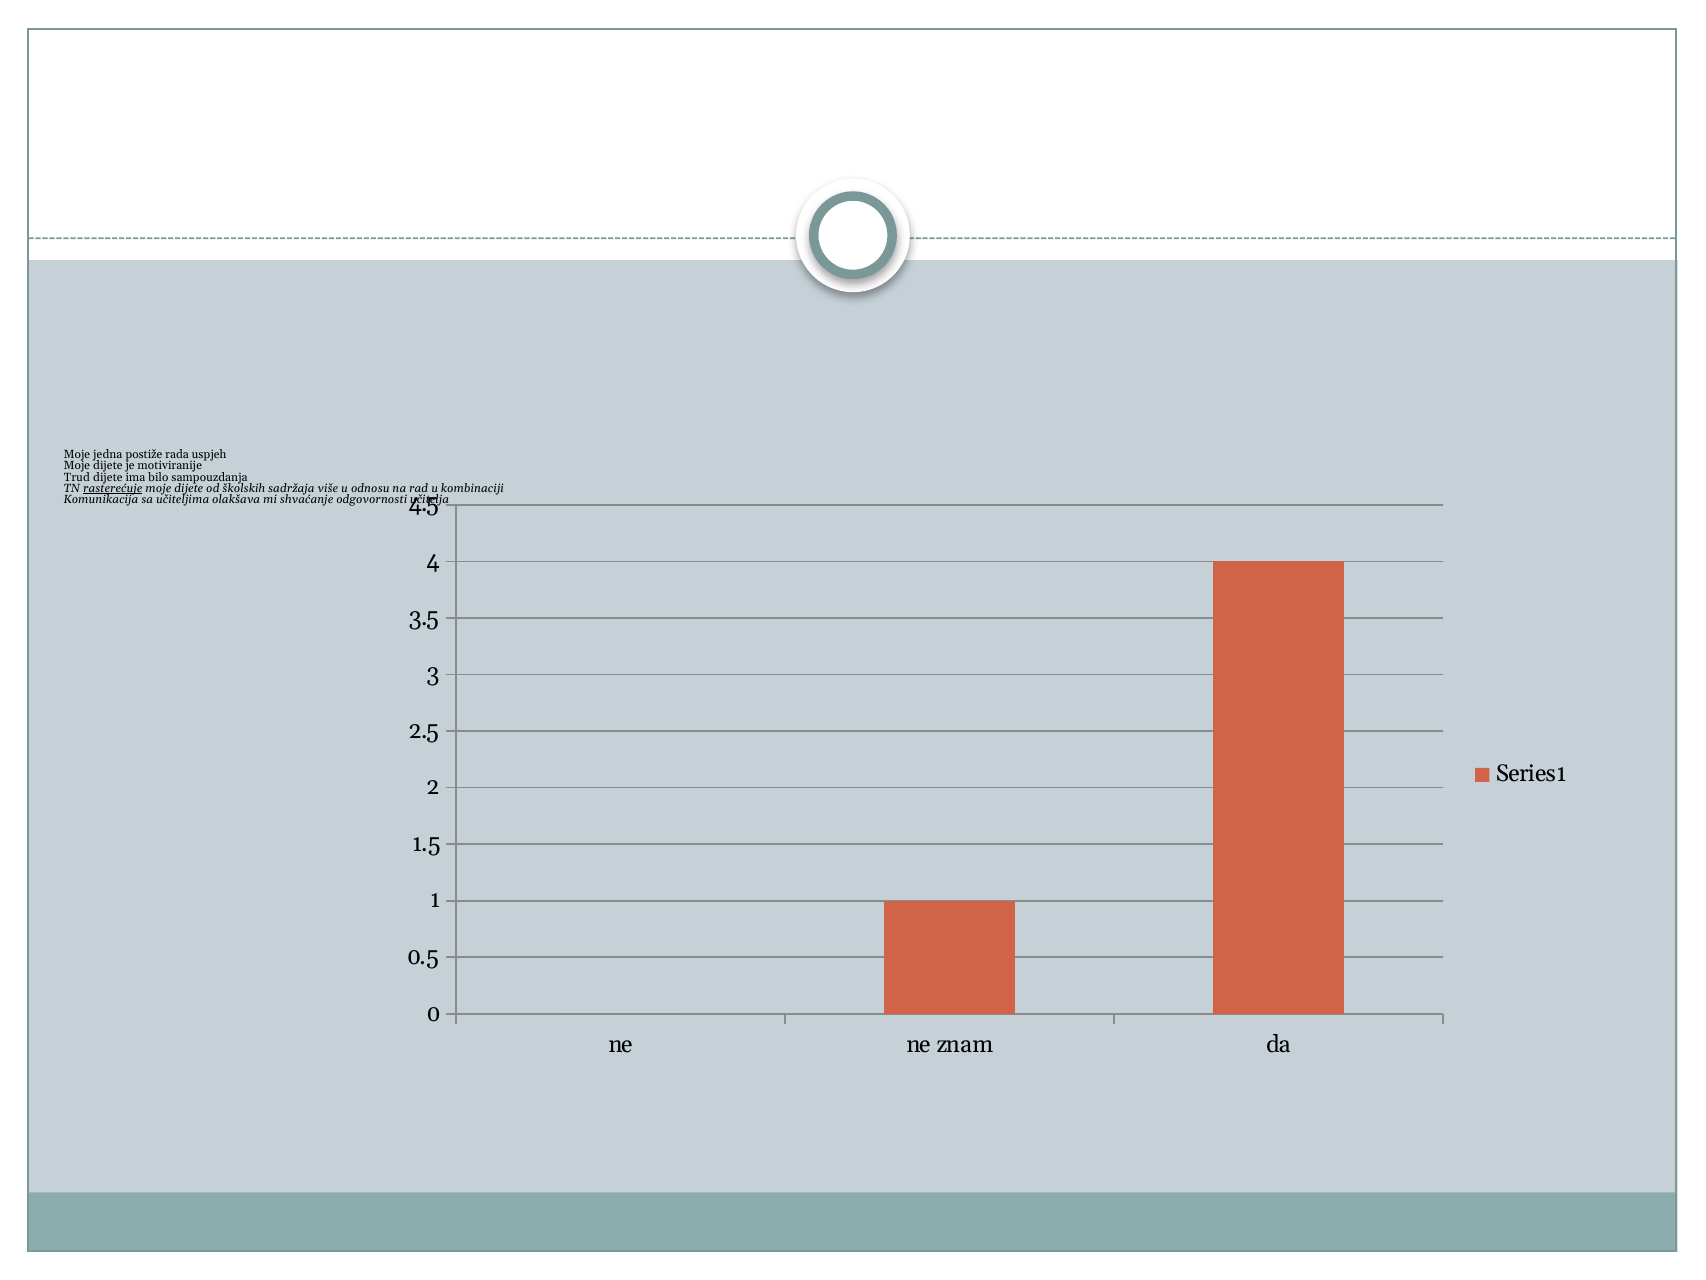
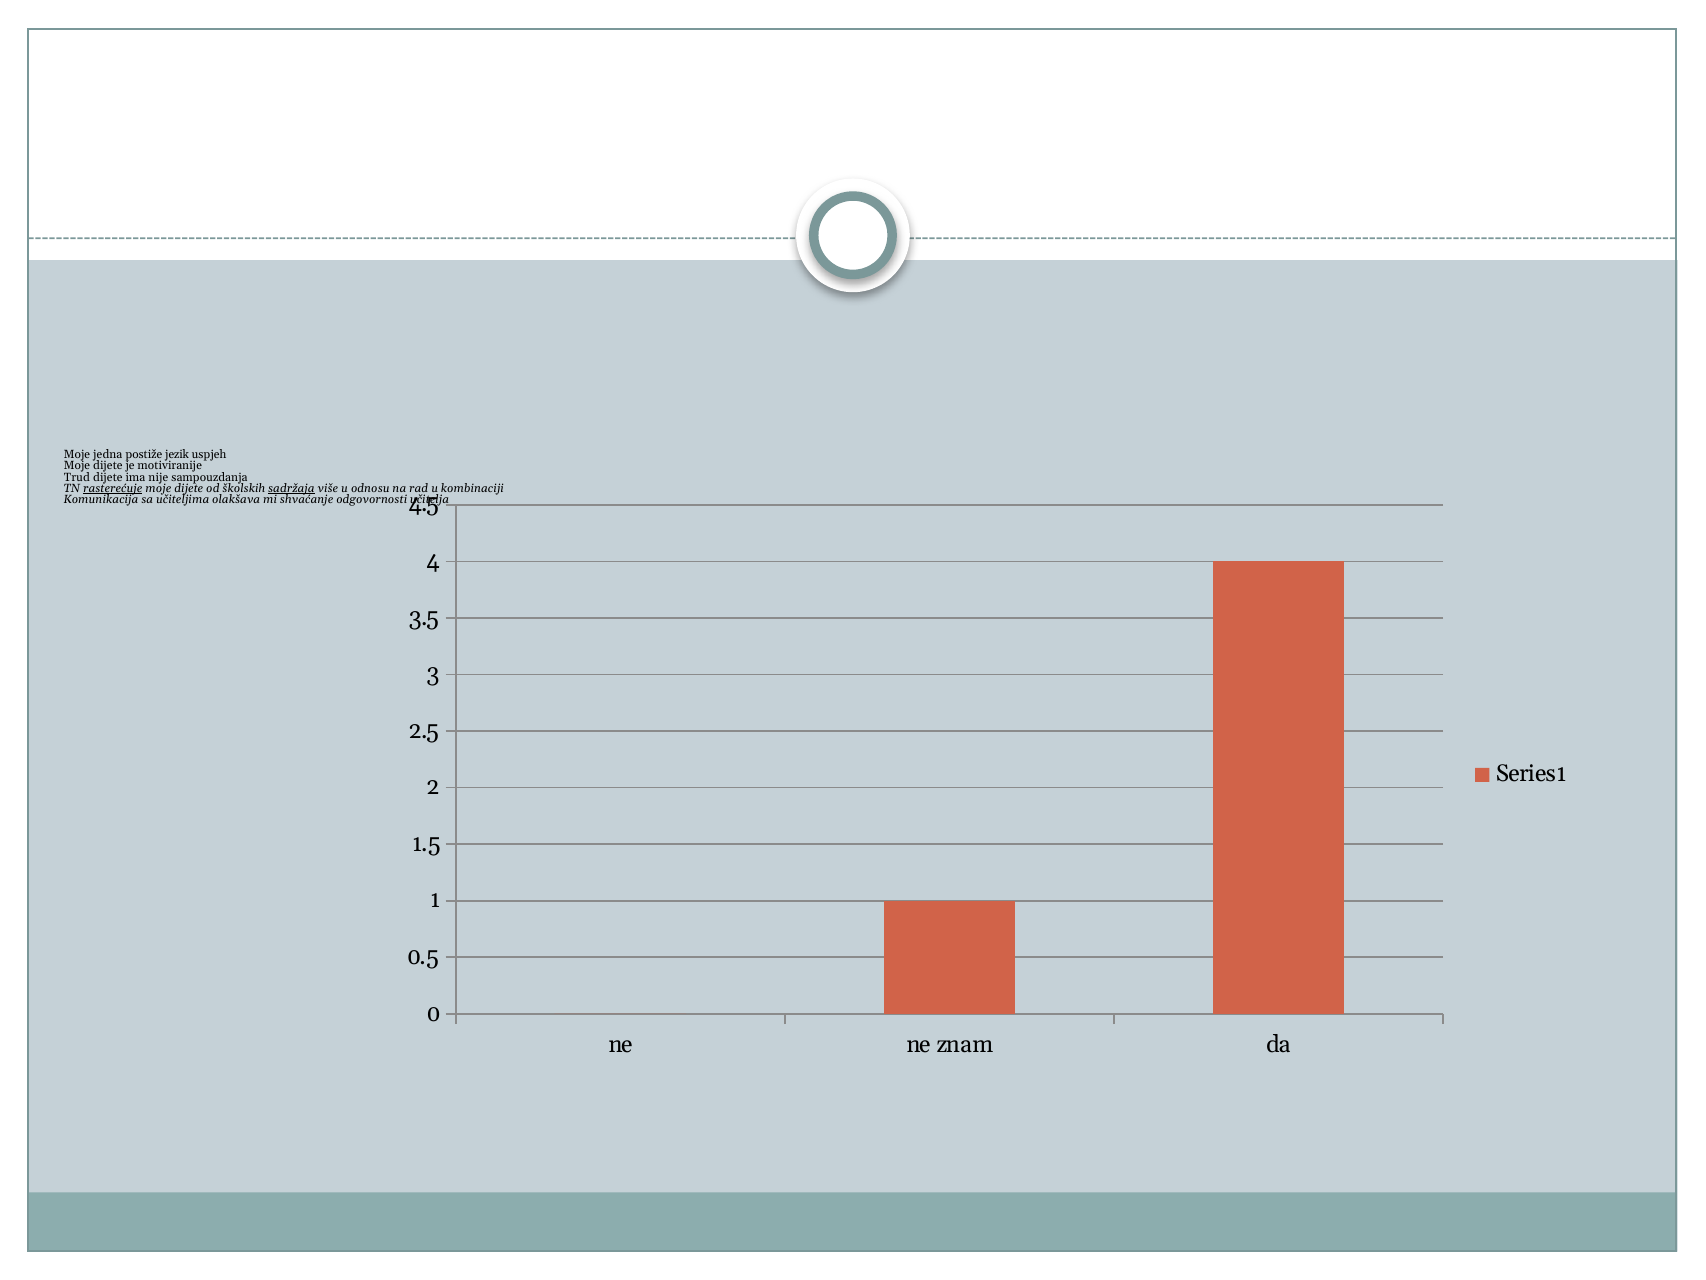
rada: rada -> jezik (177, 454)
bilo: bilo -> nije (158, 477)
sadržaja underline: none -> present (291, 488)
